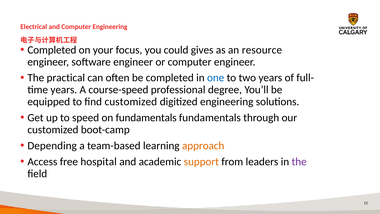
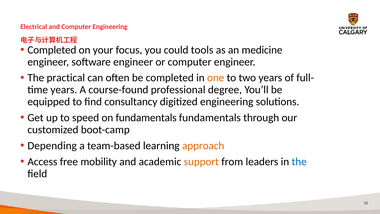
gives: gives -> tools (202, 50)
resource: resource -> medicine (262, 50)
one colour: blue -> orange (216, 78)
course-speed: course-speed -> course-found (118, 90)
find customized: customized -> consultancy (131, 102)
hospital: hospital -> mobility (99, 161)
the colour: purple -> blue (299, 161)
